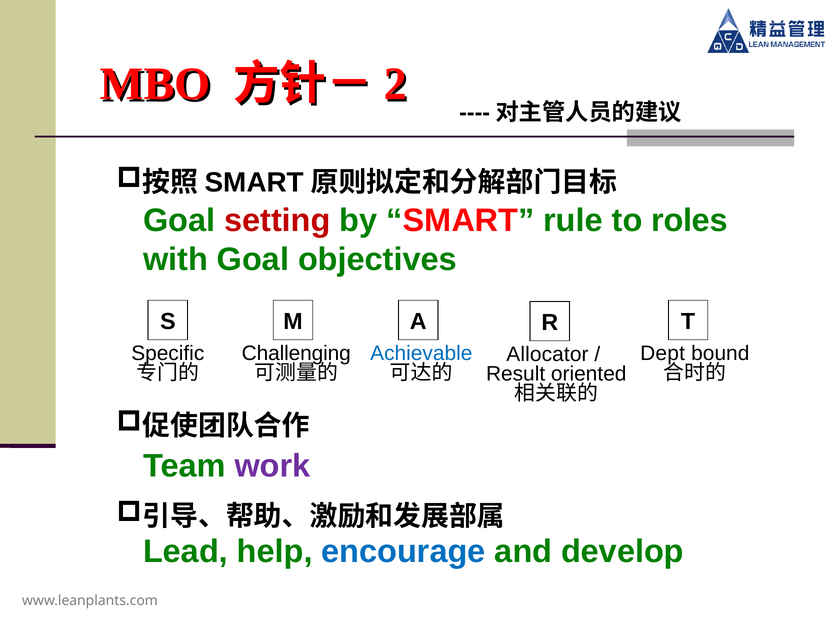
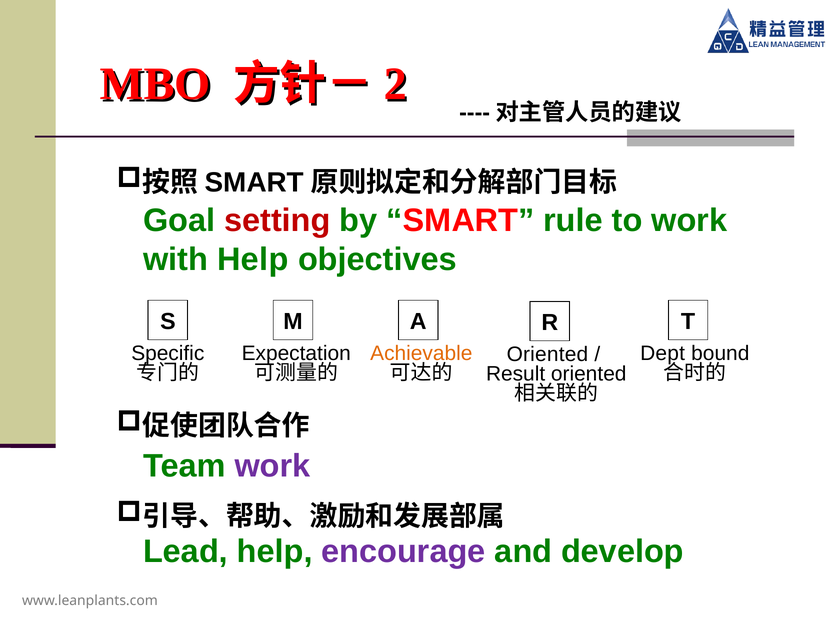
to roles: roles -> work (689, 221)
with Goal: Goal -> Help (253, 260)
Challenging: Challenging -> Expectation (296, 354)
Achievable colour: blue -> orange (421, 354)
Allocator: Allocator -> Oriented (547, 355)
encourage colour: blue -> purple (404, 552)
